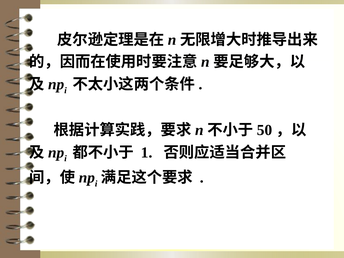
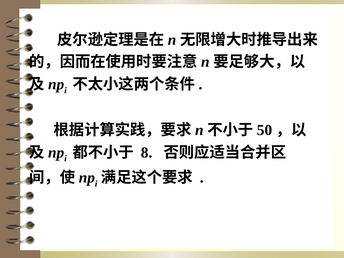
1: 1 -> 8 (147, 153)
